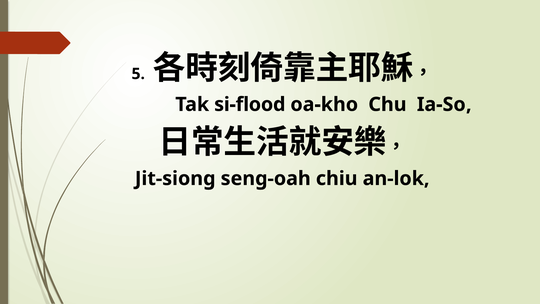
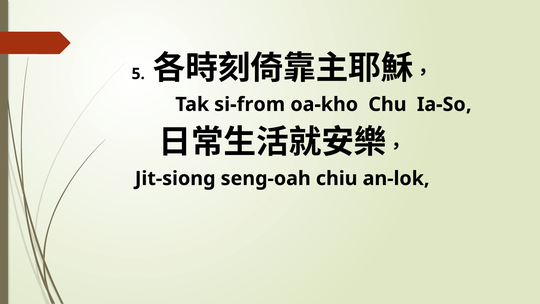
si-flood: si-flood -> si-from (250, 104)
